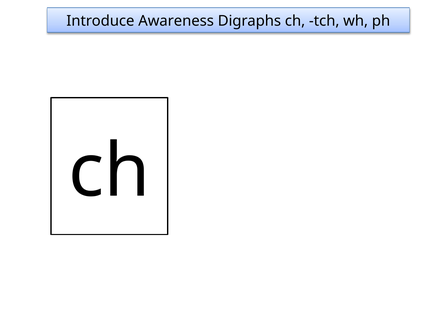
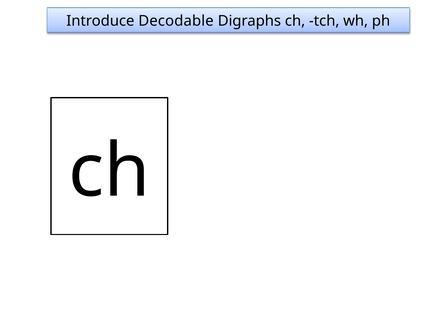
Awareness: Awareness -> Decodable (176, 21)
